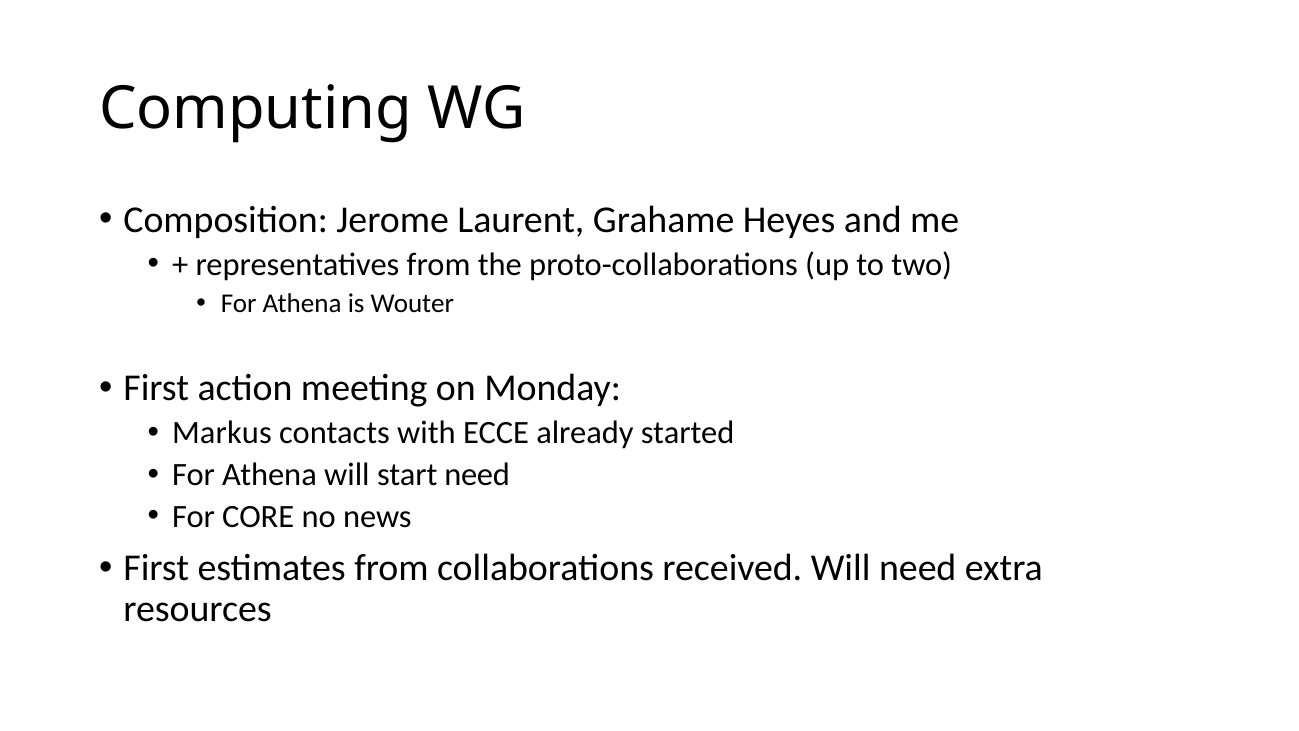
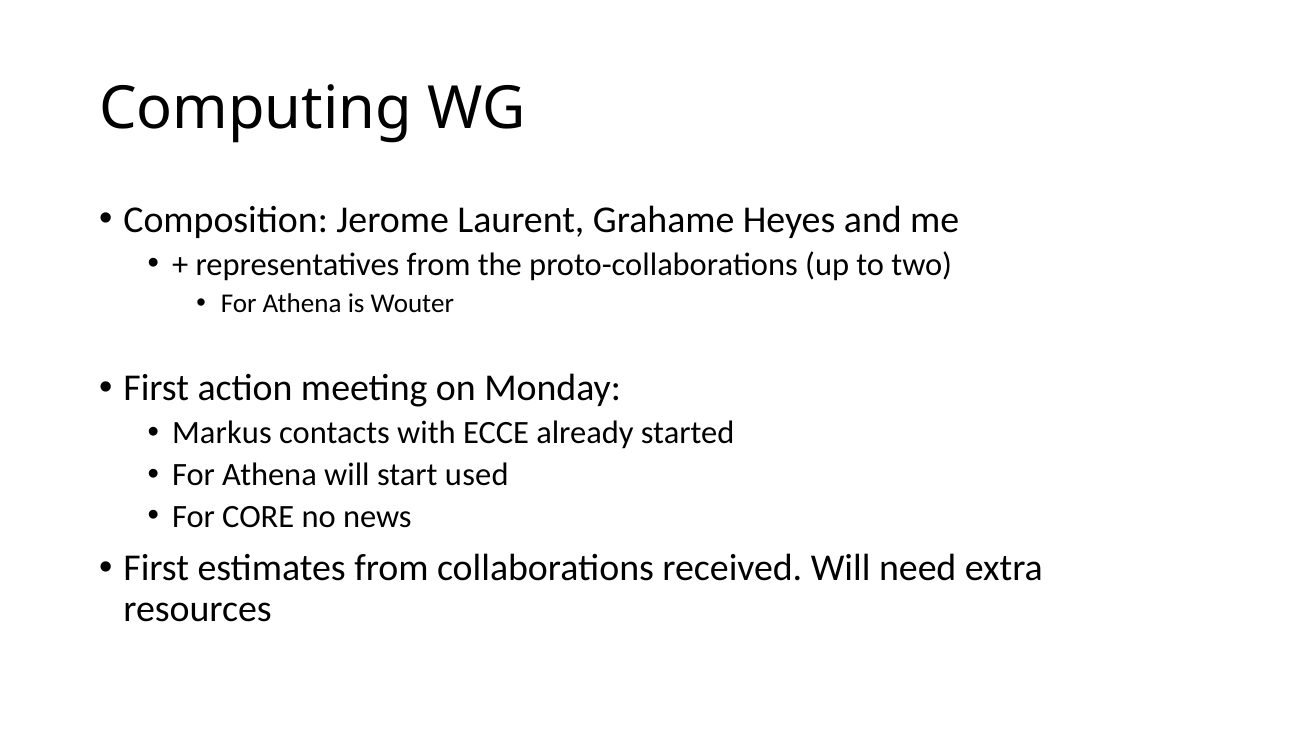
start need: need -> used (477, 474)
